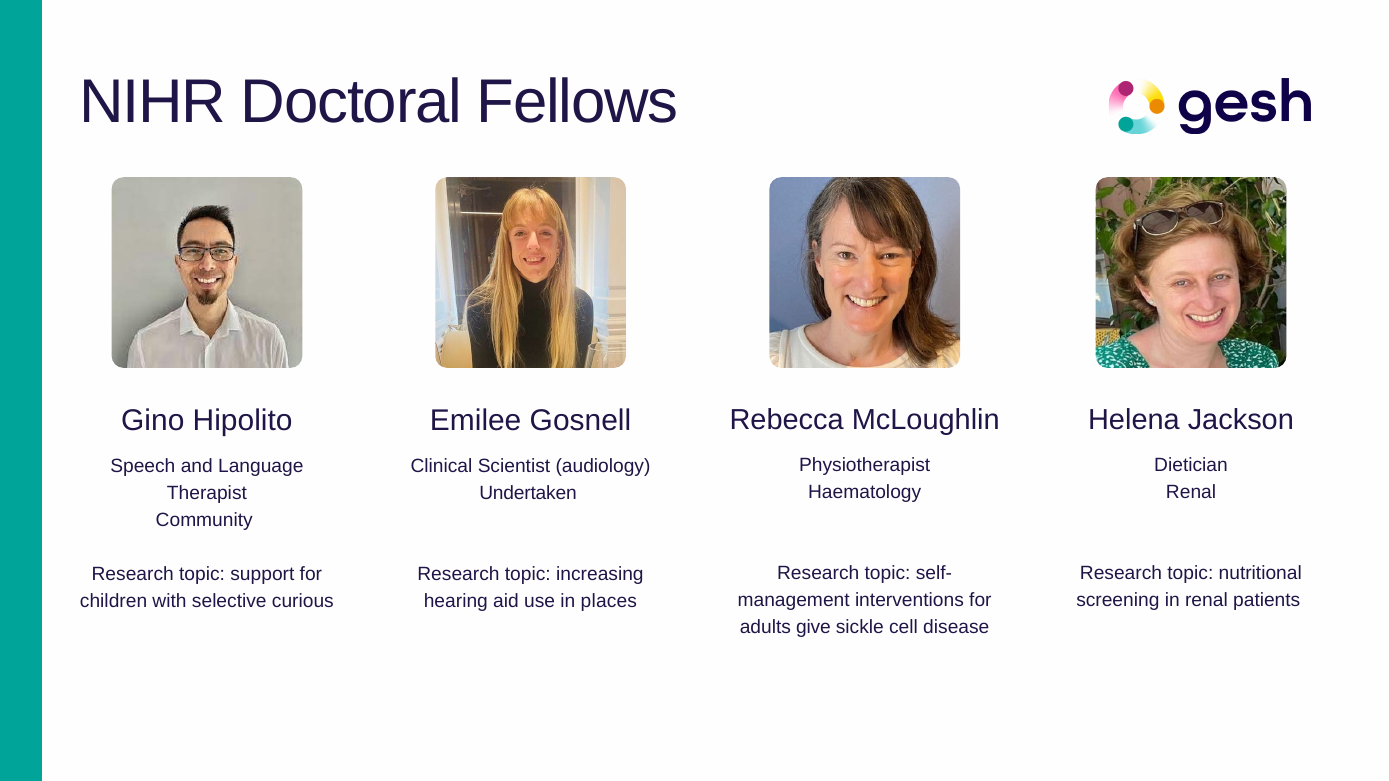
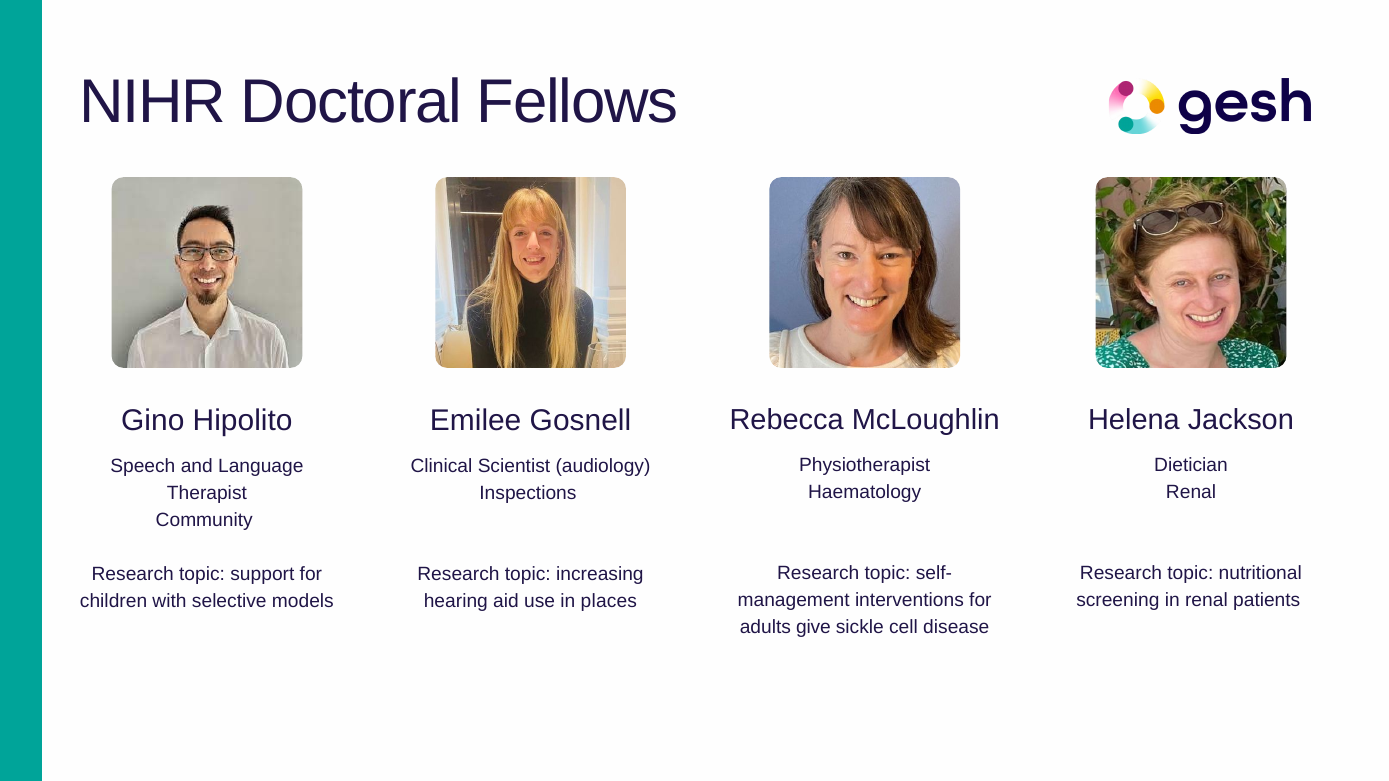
Undertaken: Undertaken -> Inspections (528, 494)
curious: curious -> models (303, 601)
